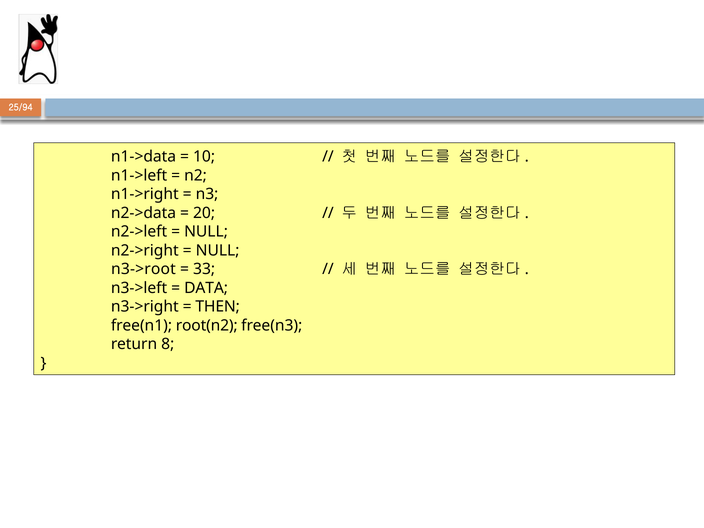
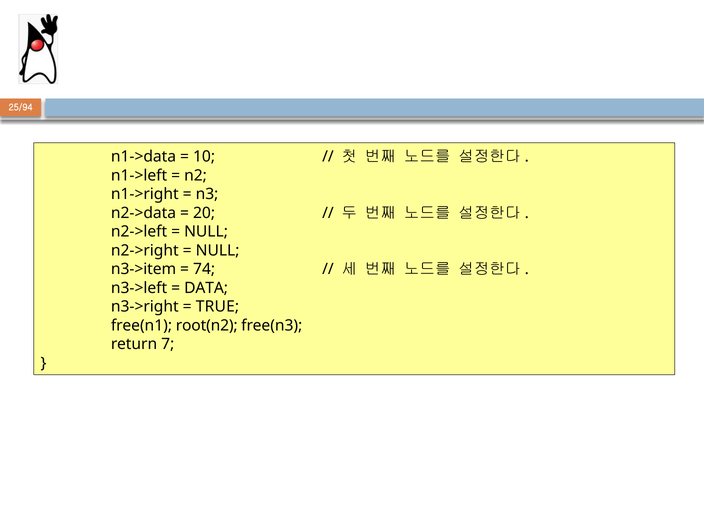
n3->root: n3->root -> n3->item (144, 269)
33: 33 -> 74 (204, 269)
THEN: THEN -> TRUE (218, 307)
8: 8 -> 7 (168, 344)
